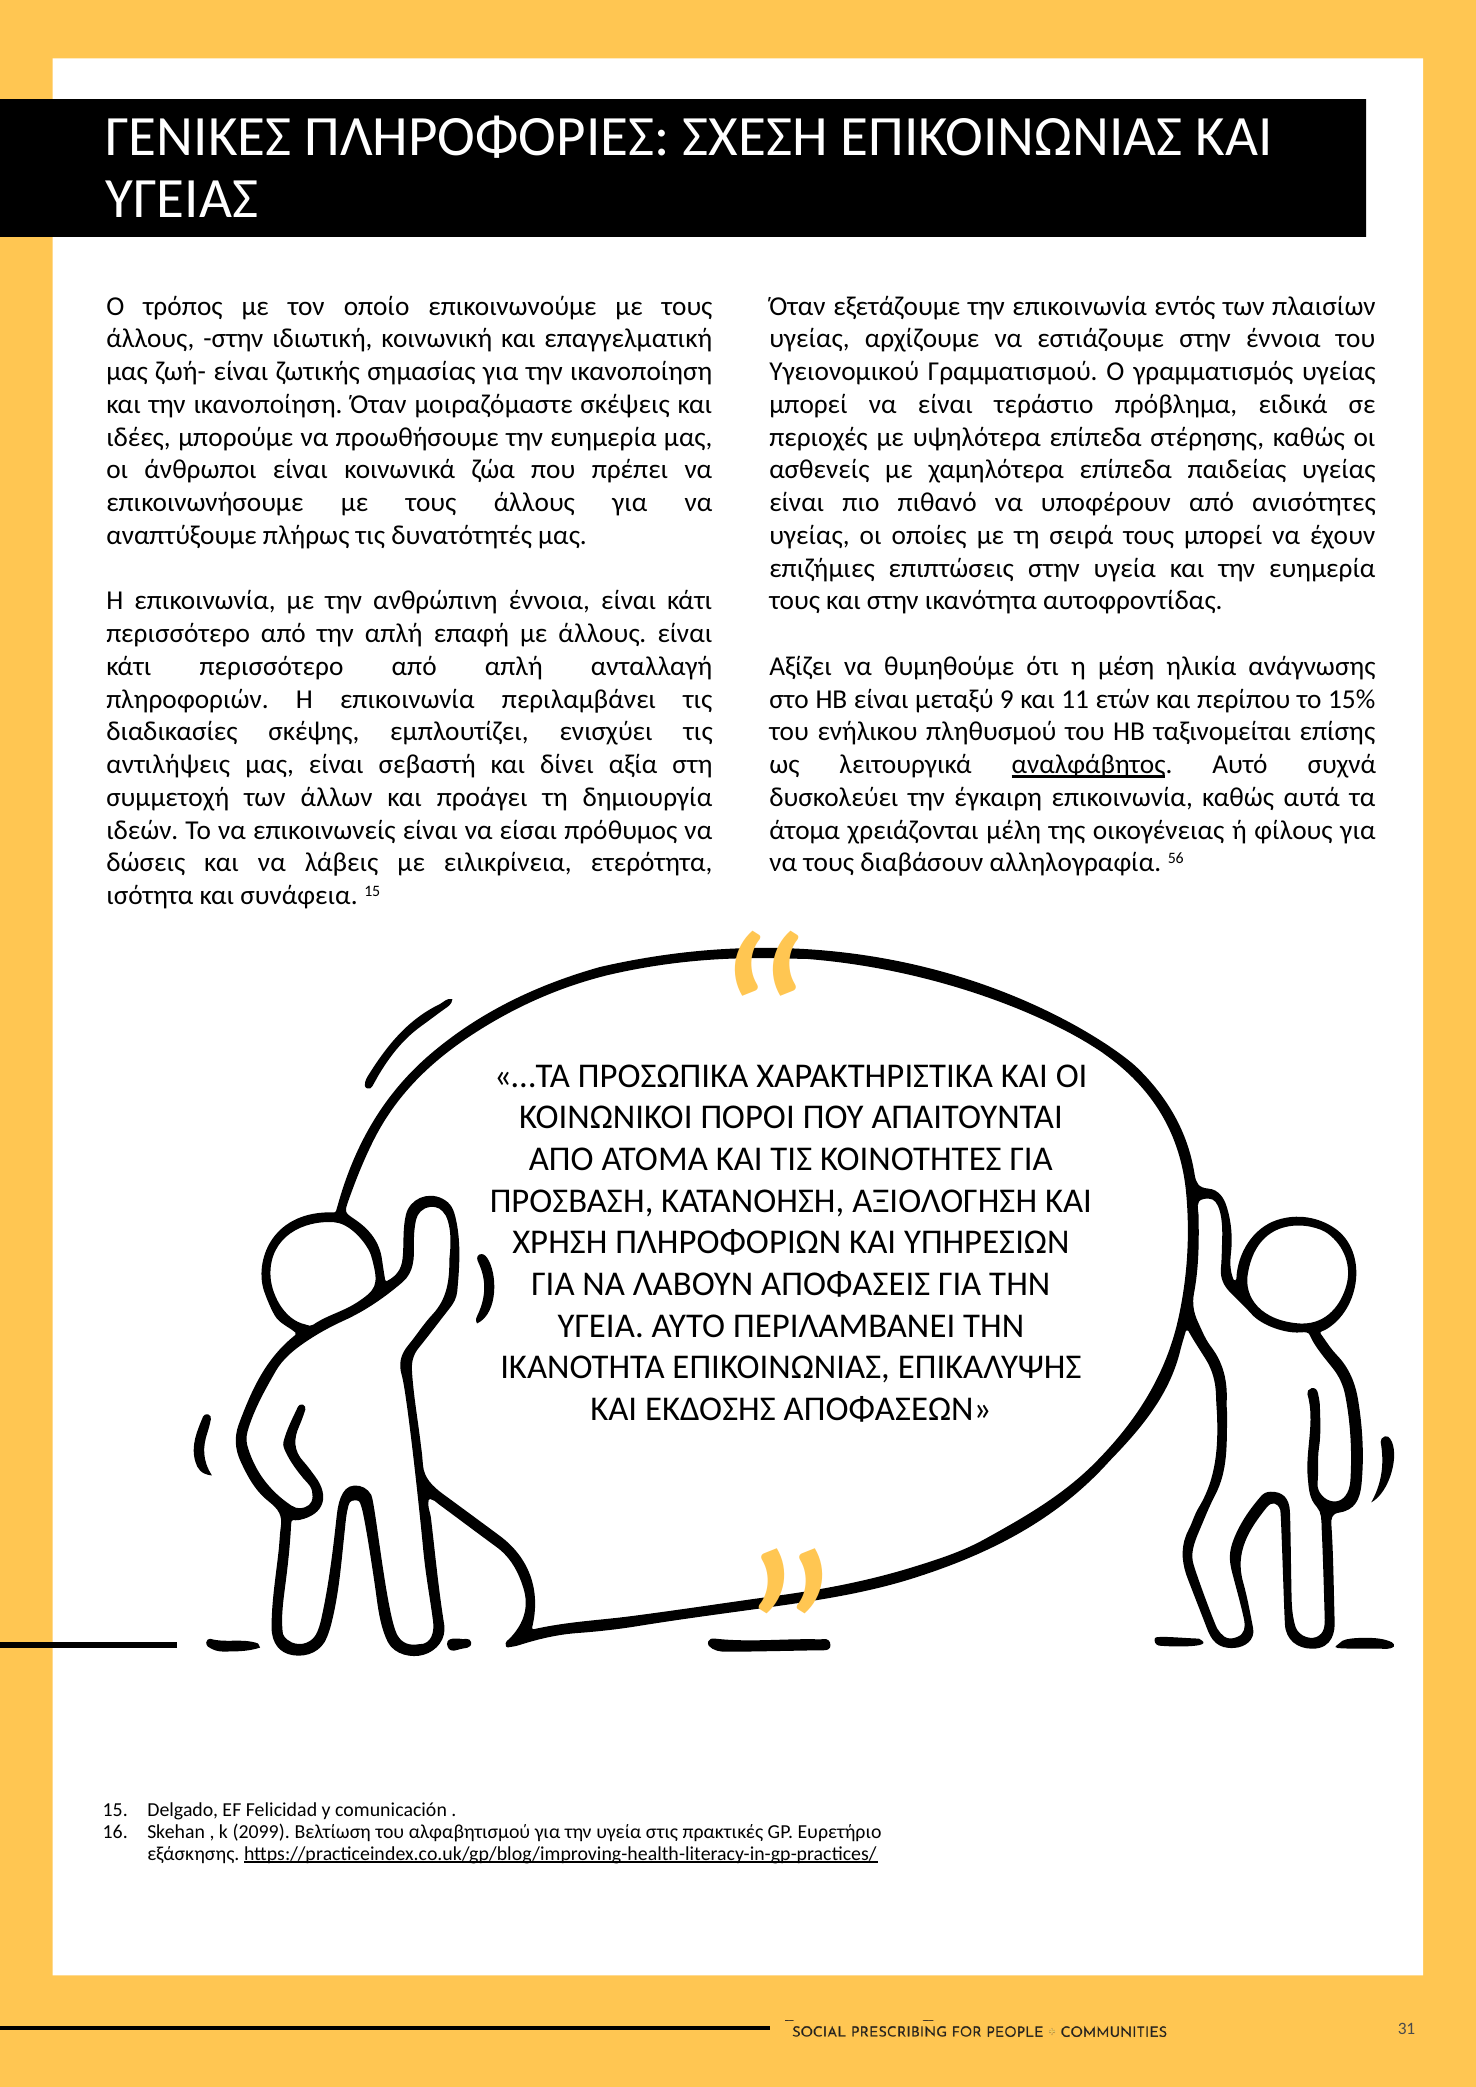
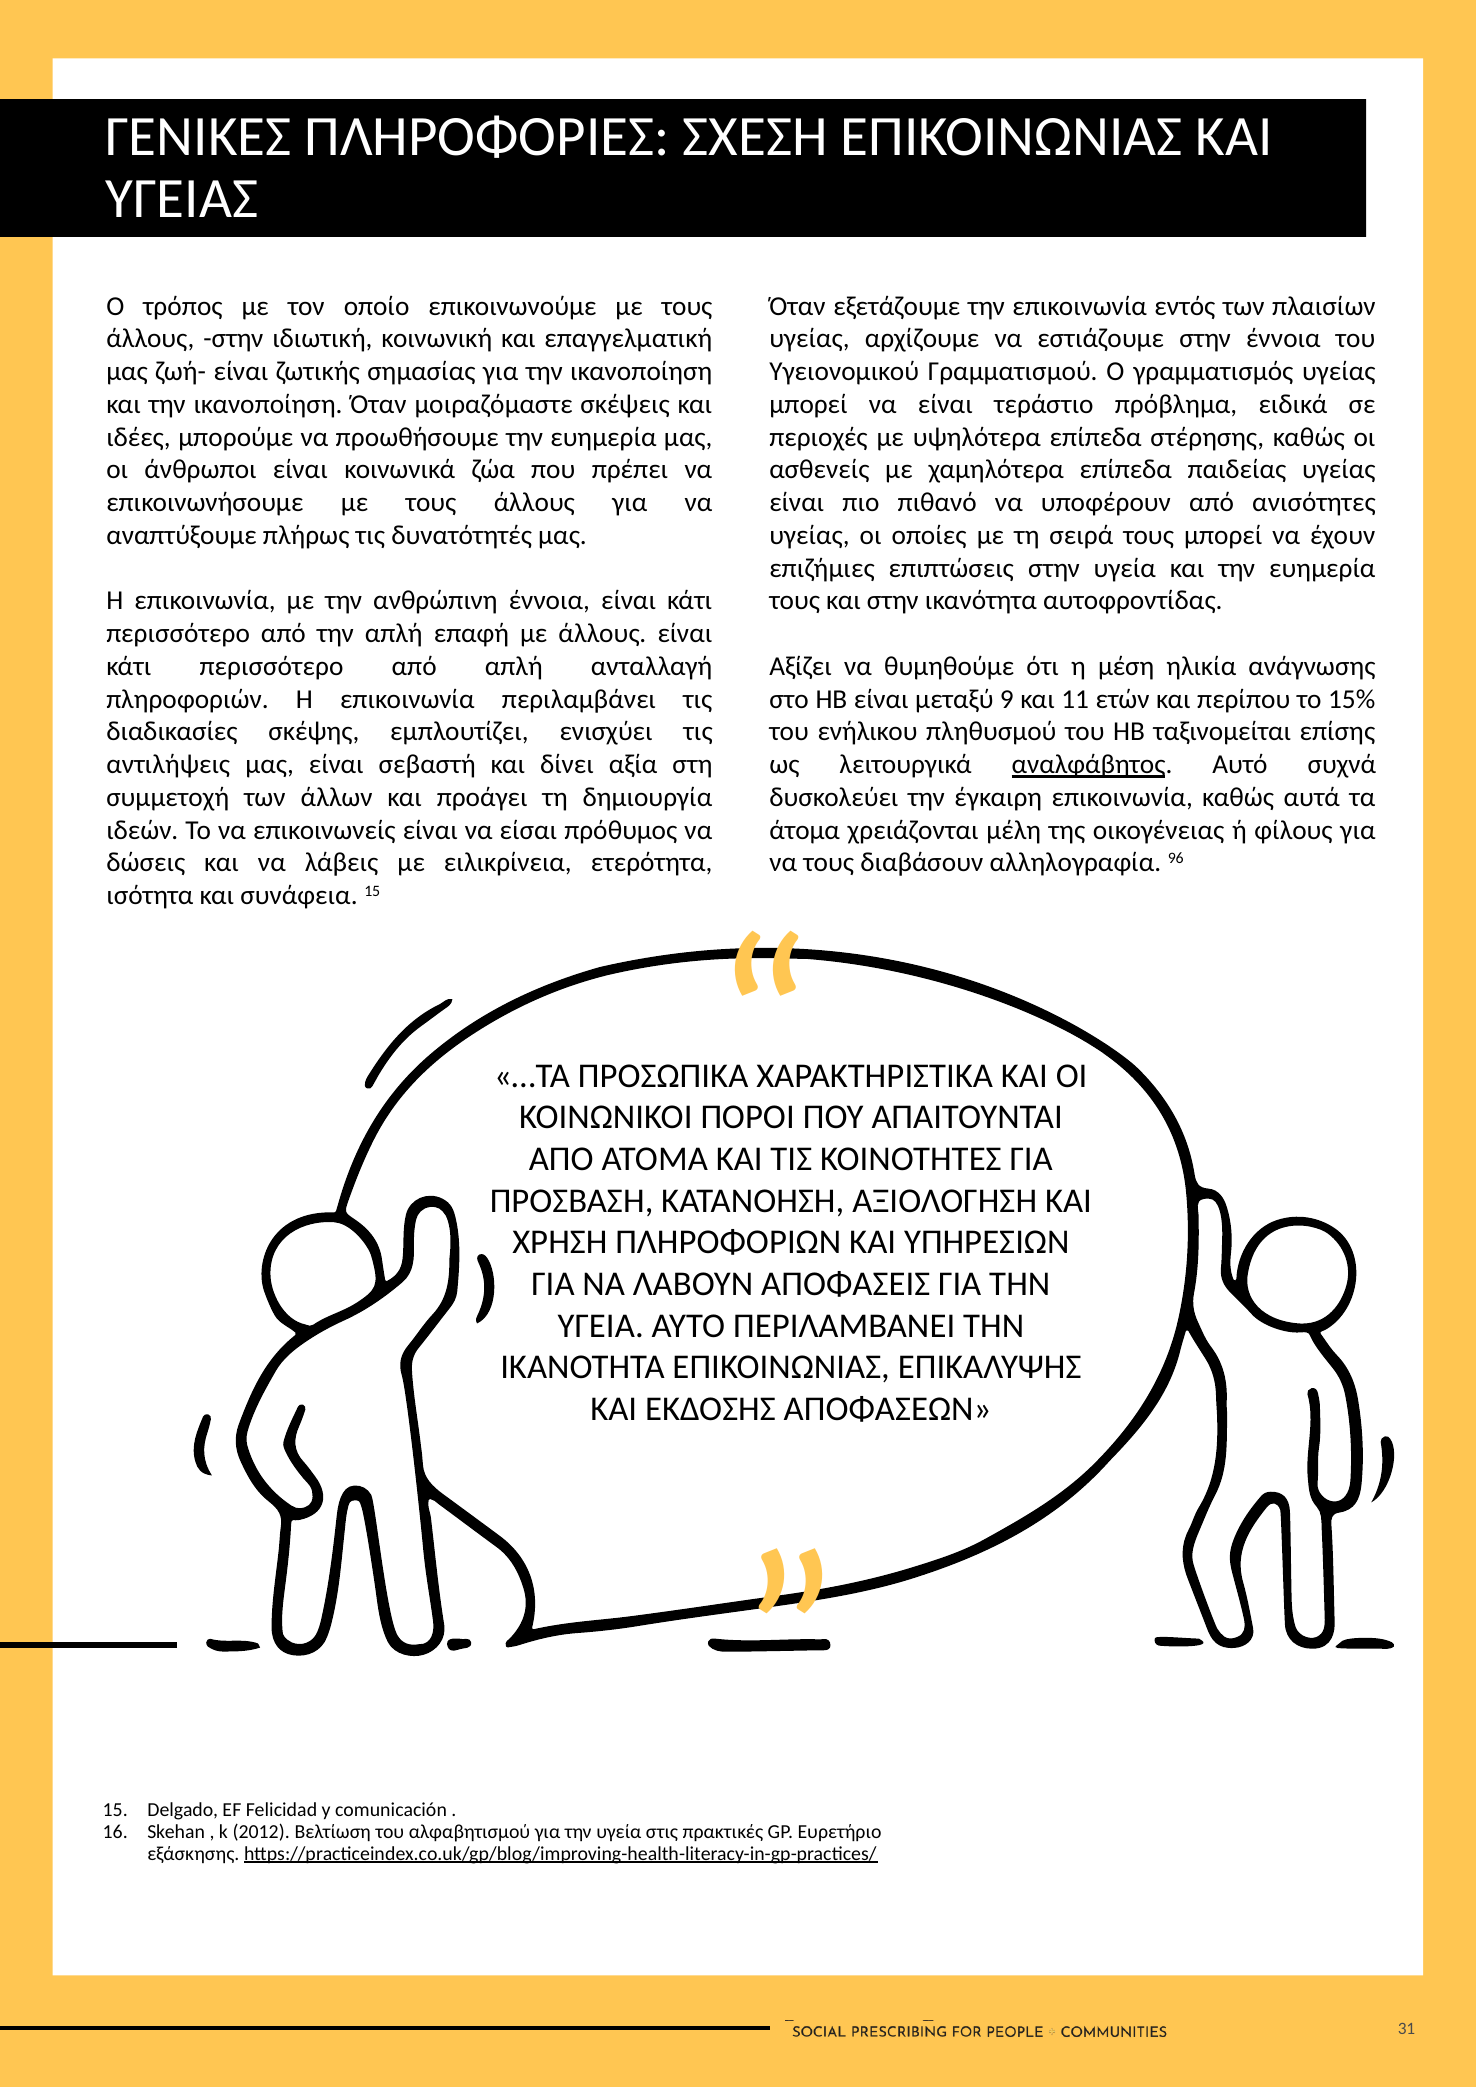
56: 56 -> 96 (1176, 859)
2099: 2099 -> 2012 (261, 1832)
